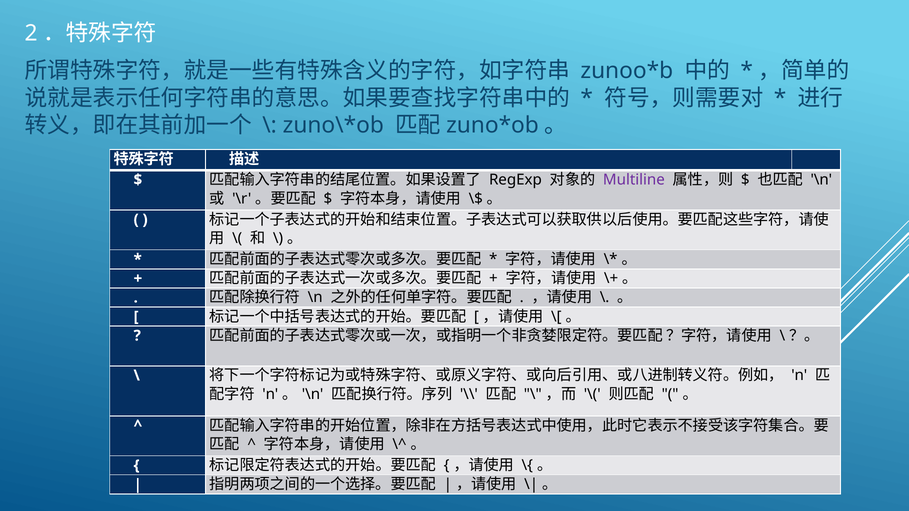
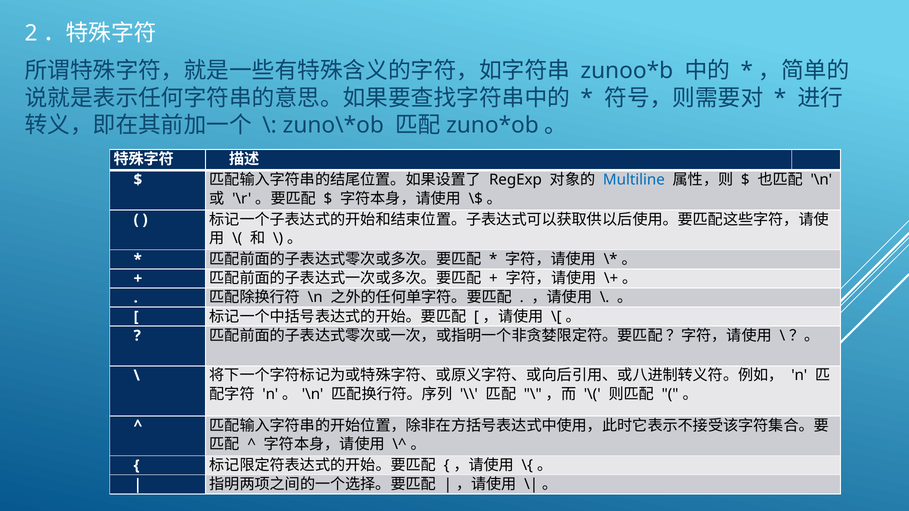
Multiline colour: purple -> blue (634, 180)
